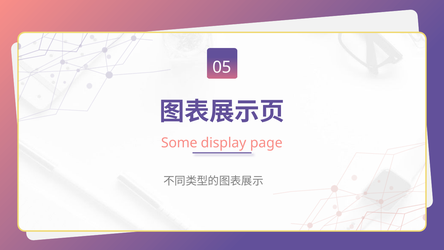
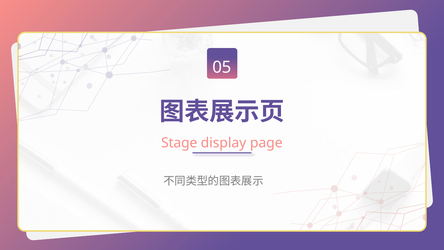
Some: Some -> Stage (179, 143)
